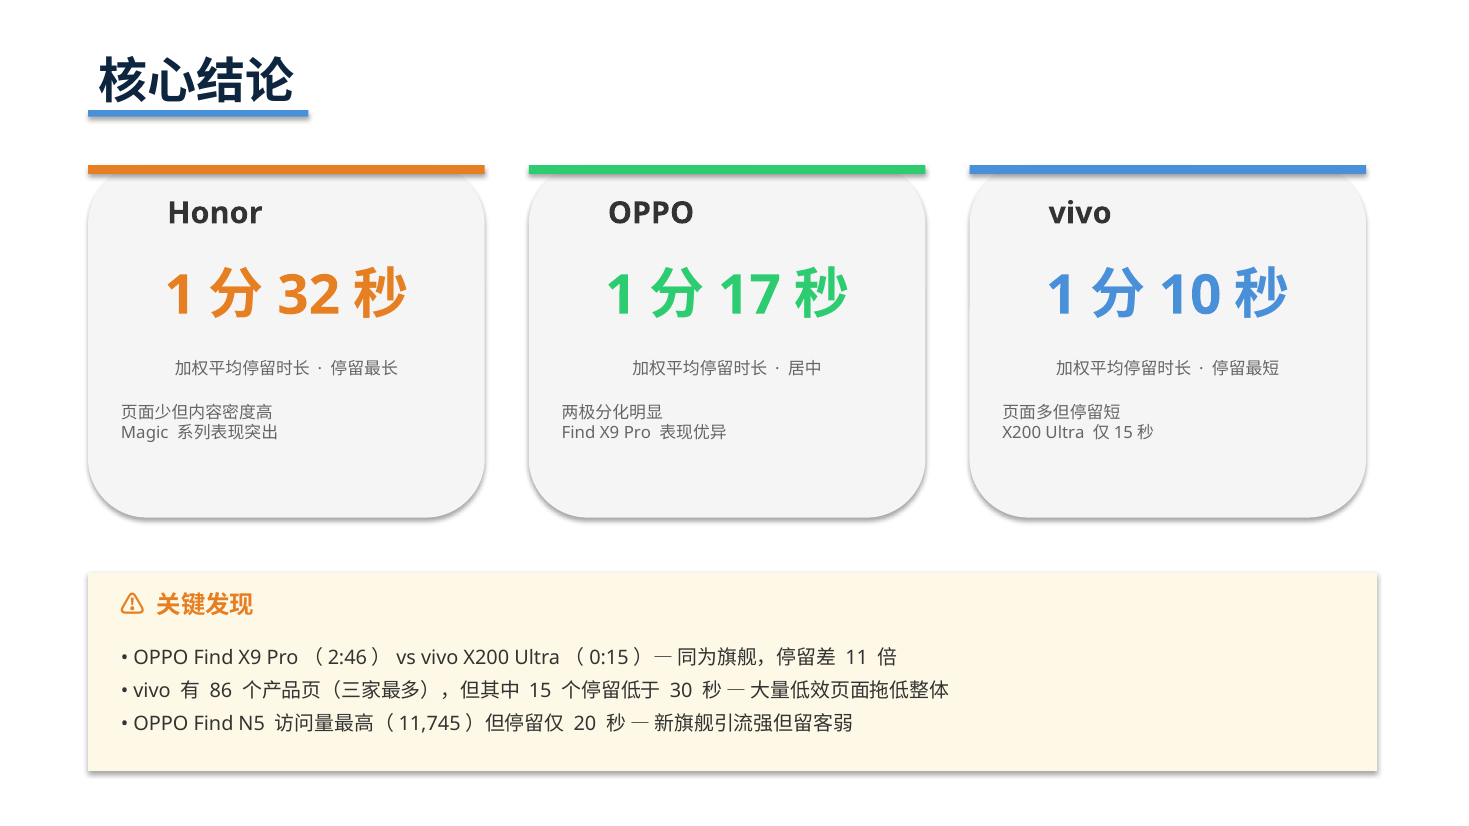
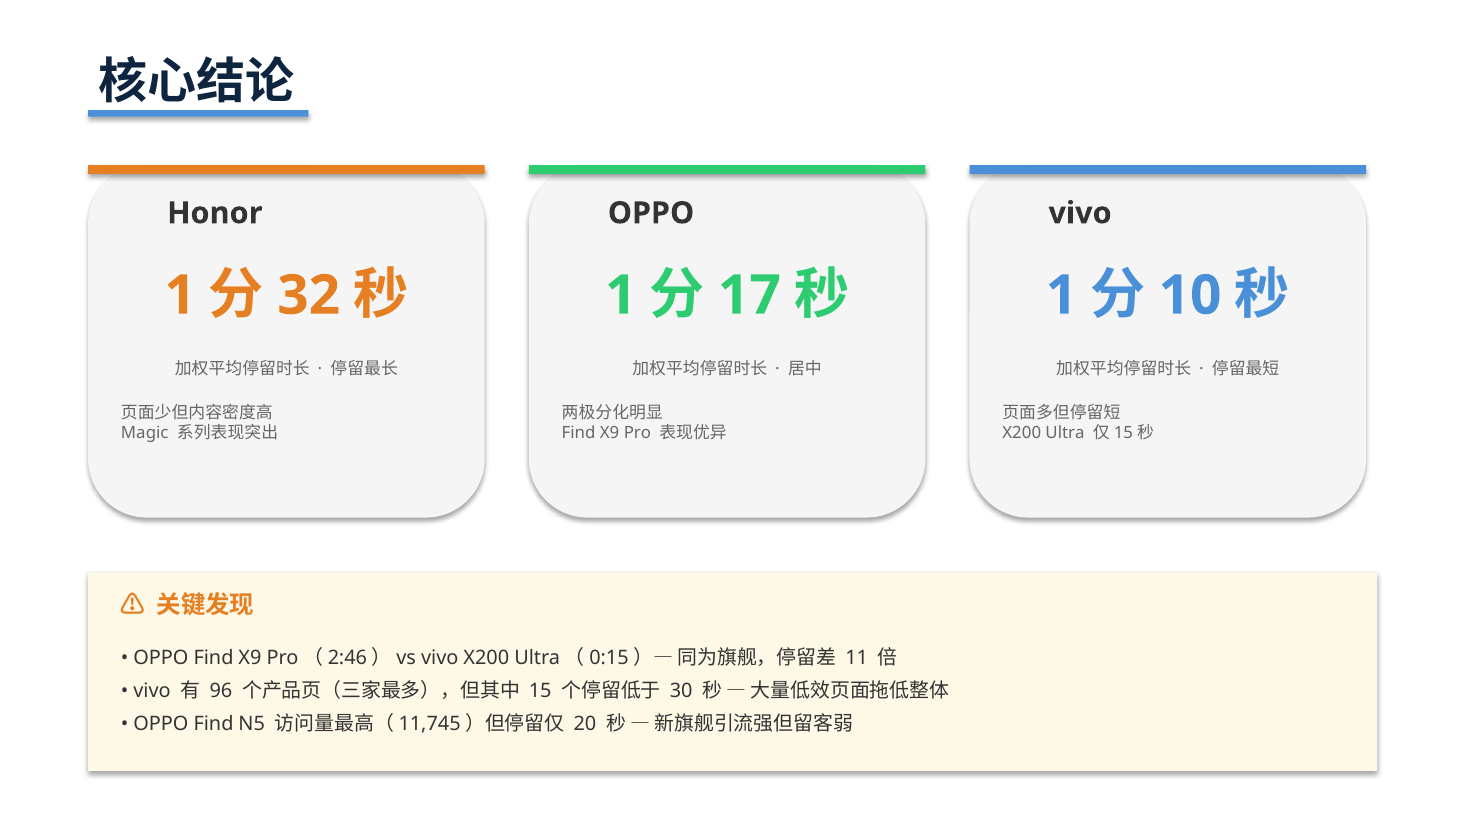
86: 86 -> 96 (221, 691)
